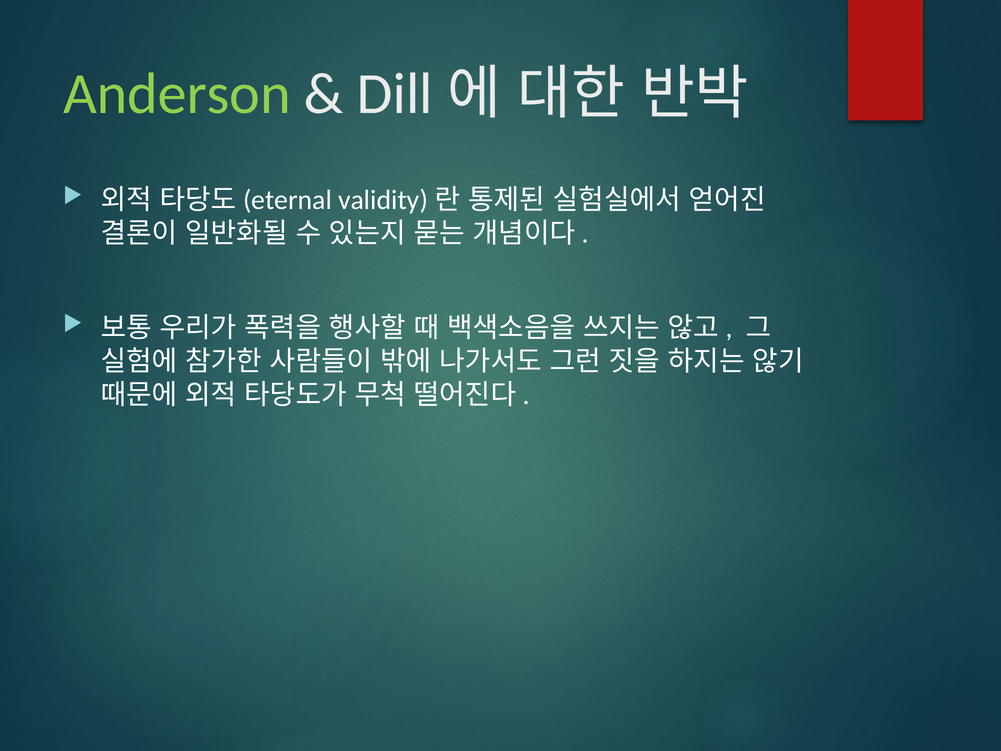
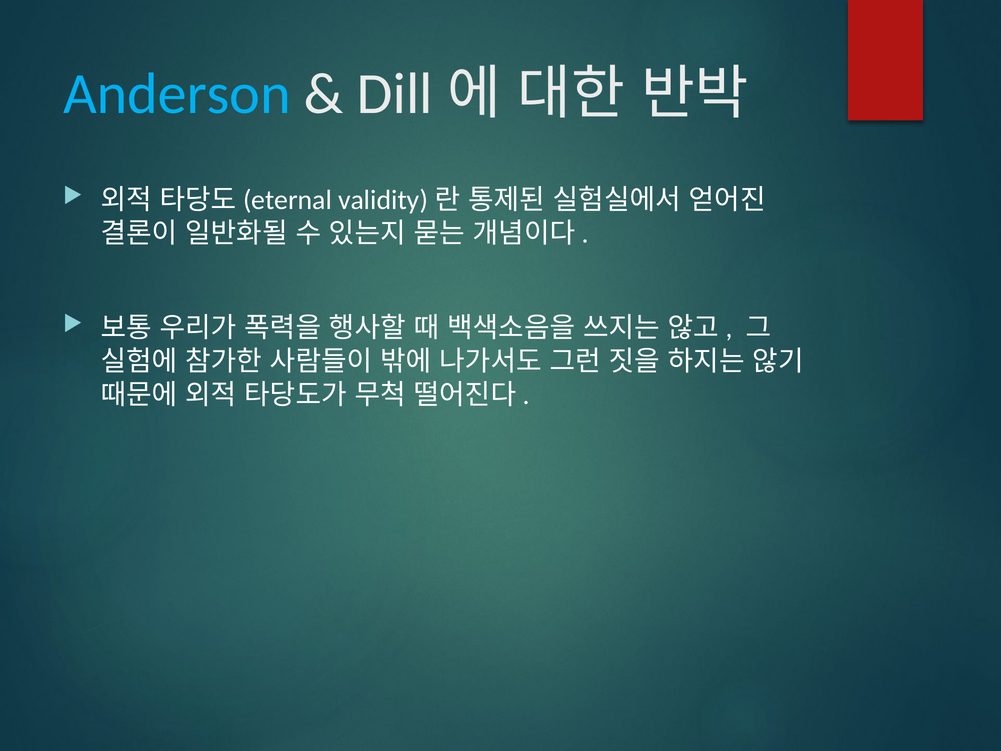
Anderson colour: light green -> light blue (177, 94)
